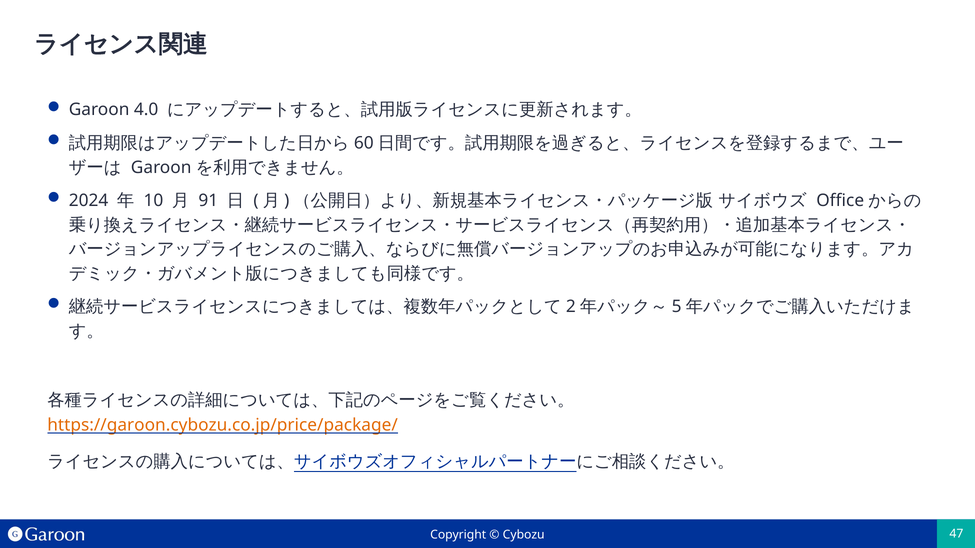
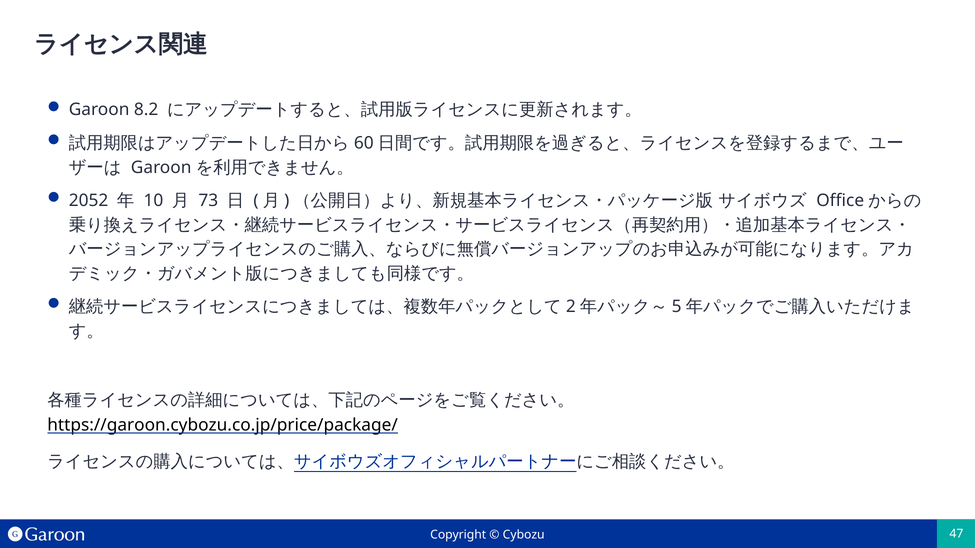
4.0: 4.0 -> 8.2 (146, 110)
2024: 2024 -> 2052 (89, 201)
91: 91 -> 73 (208, 201)
https://garoon.cybozu.co.jp/price/package/ colour: orange -> black (223, 425)
